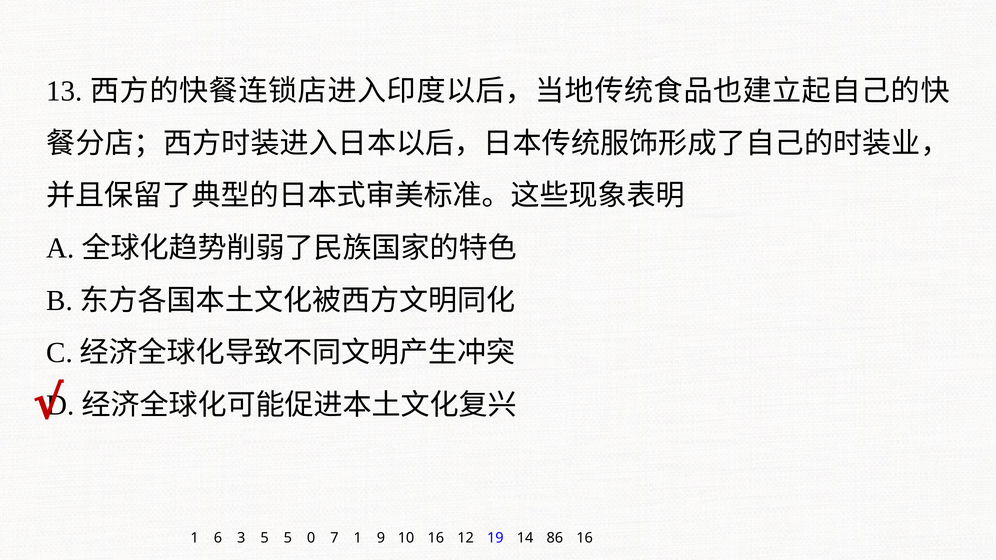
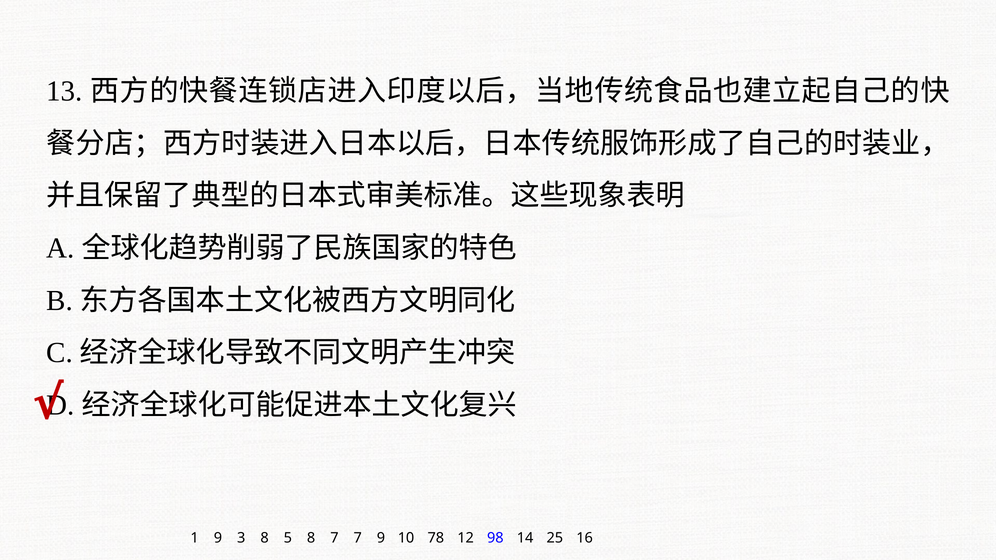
1 6: 6 -> 9 (218, 539)
3 5: 5 -> 8 (265, 539)
5 0: 0 -> 8 (311, 539)
7 1: 1 -> 7 (358, 539)
10 16: 16 -> 78 (436, 539)
19: 19 -> 98 (495, 539)
86: 86 -> 25 (555, 539)
